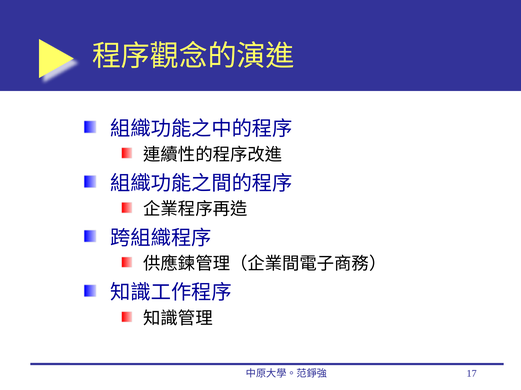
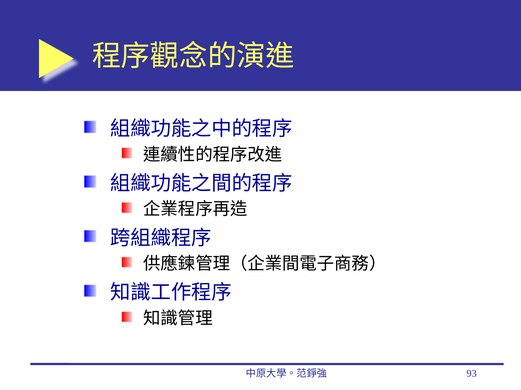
17: 17 -> 93 (472, 374)
